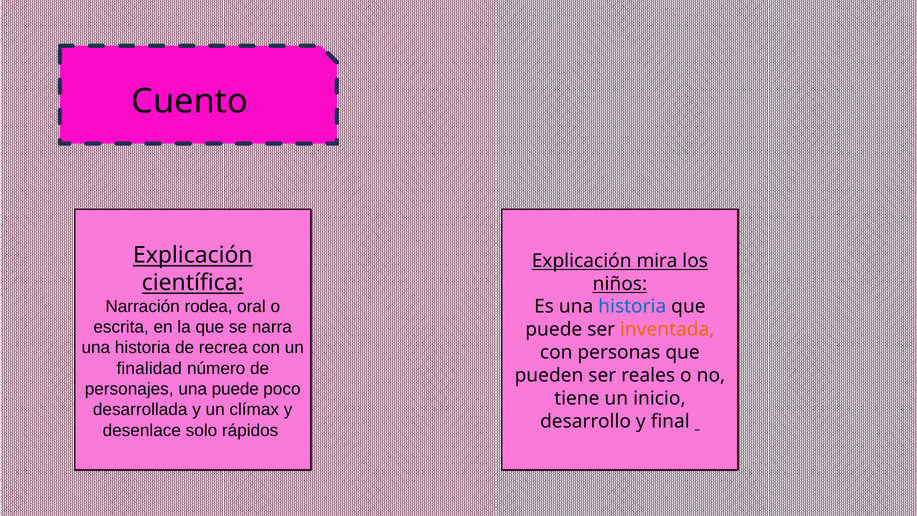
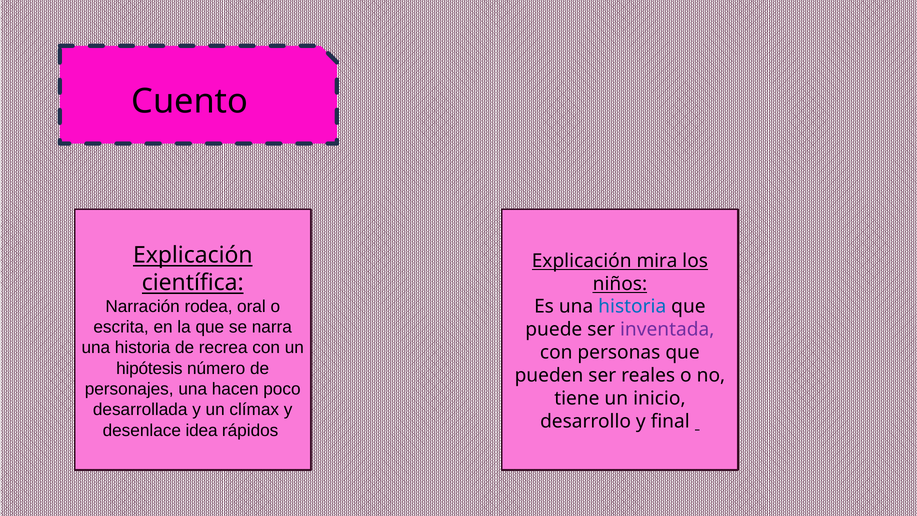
inventada colour: orange -> purple (667, 329)
finalidad: finalidad -> hipótesis (149, 368)
una puede: puede -> hacen (235, 389)
solo: solo -> idea (202, 430)
